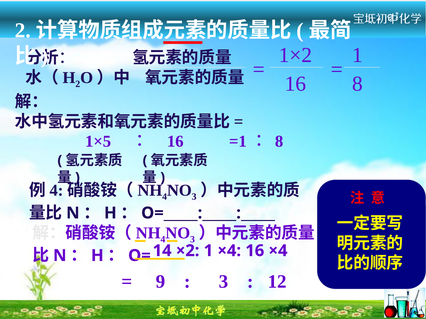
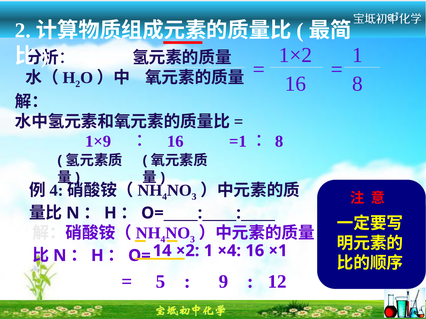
1×5: 1×5 -> 1×9 (98, 142)
16 ×4: ×4 -> ×1 (278, 251)
9: 9 -> 5 (160, 282)
3: 3 -> 9 (224, 282)
